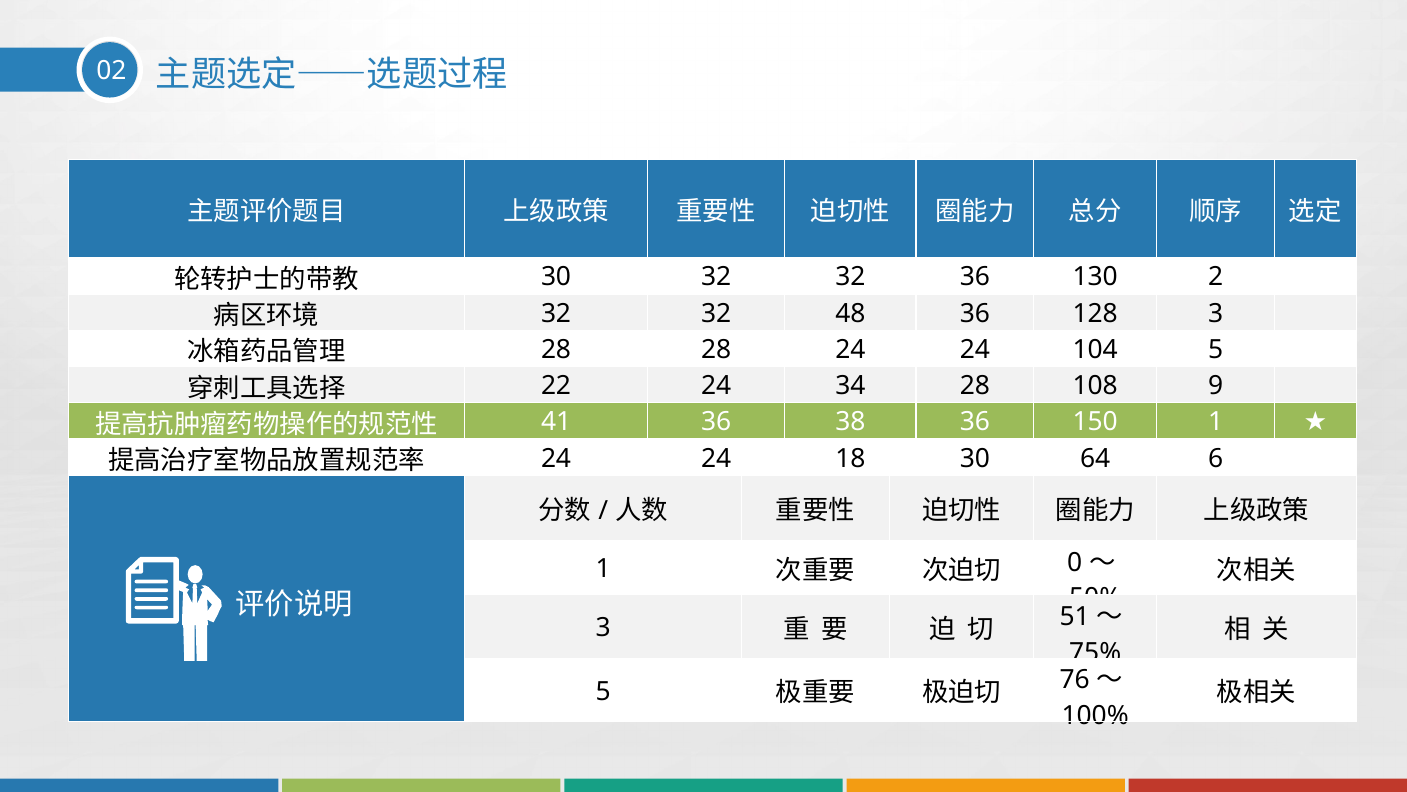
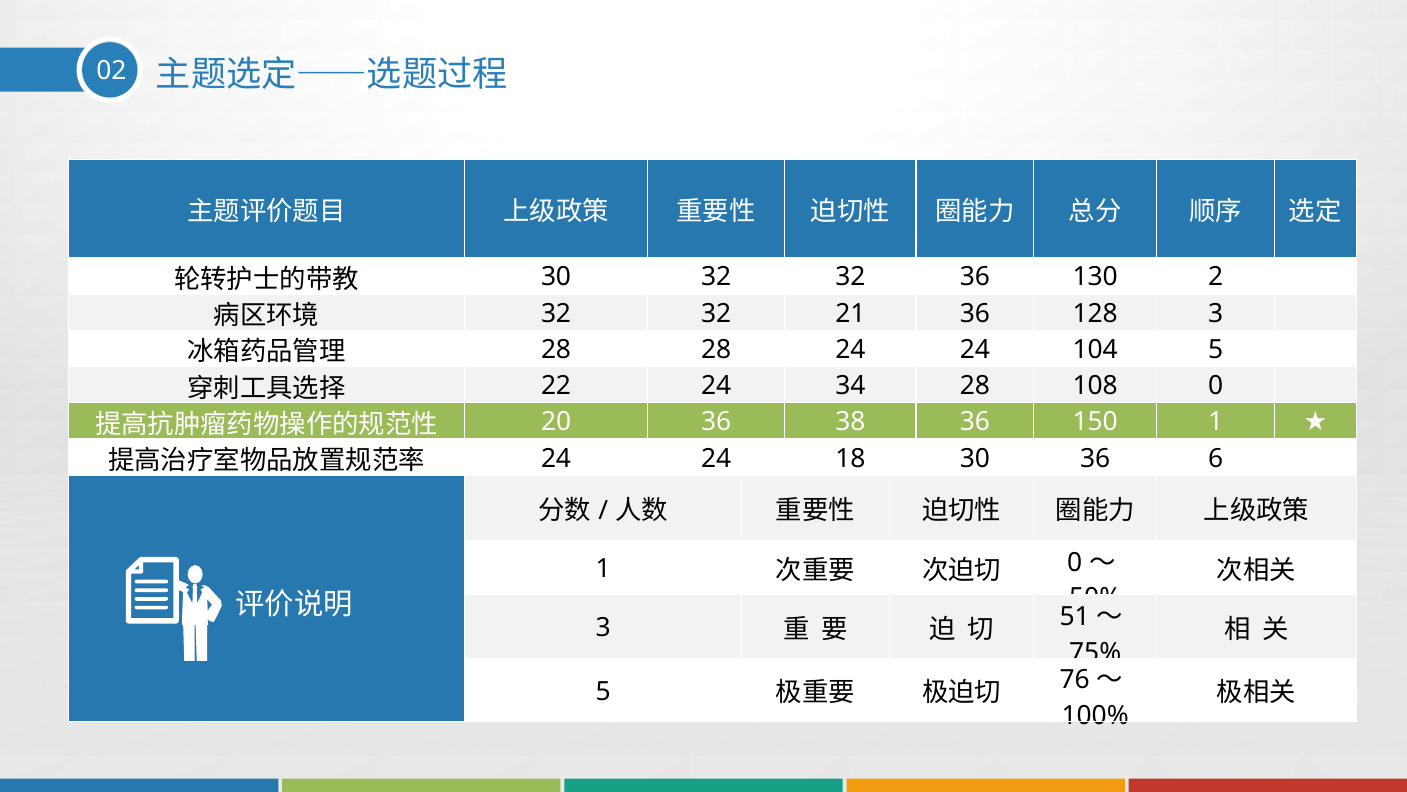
48: 48 -> 21 (850, 313)
108 9: 9 -> 0 (1216, 386)
41: 41 -> 20 (556, 422)
30 64: 64 -> 36 (1095, 458)
